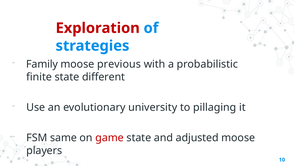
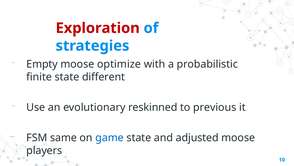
Family: Family -> Empty (42, 64)
previous: previous -> optimize (119, 64)
university: university -> reskinned (153, 107)
pillaging: pillaging -> previous (215, 107)
game colour: red -> blue (110, 137)
